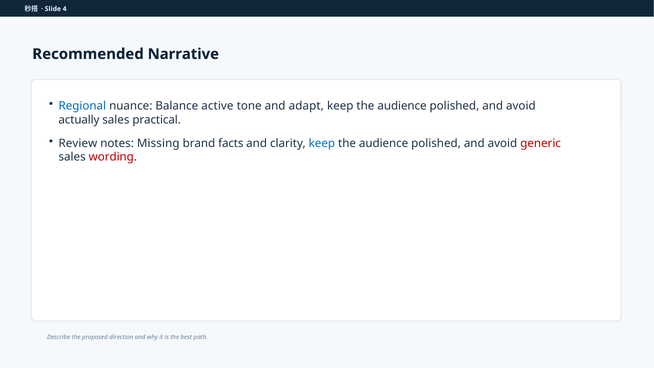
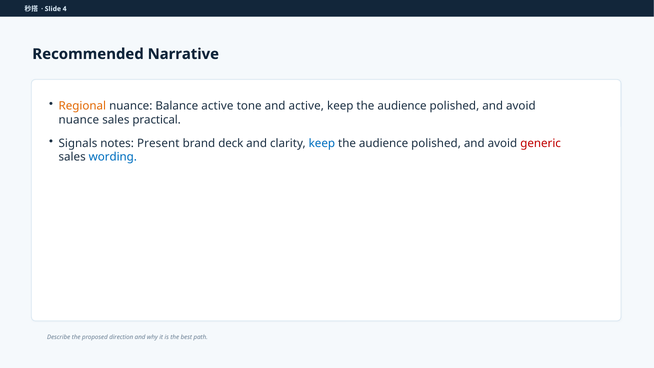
Regional colour: blue -> orange (82, 106)
and adapt: adapt -> active (306, 106)
actually: actually -> nuance (79, 120)
Review: Review -> Signals (78, 143)
Missing: Missing -> Present (158, 143)
facts: facts -> deck (231, 143)
wording colour: red -> blue (113, 157)
